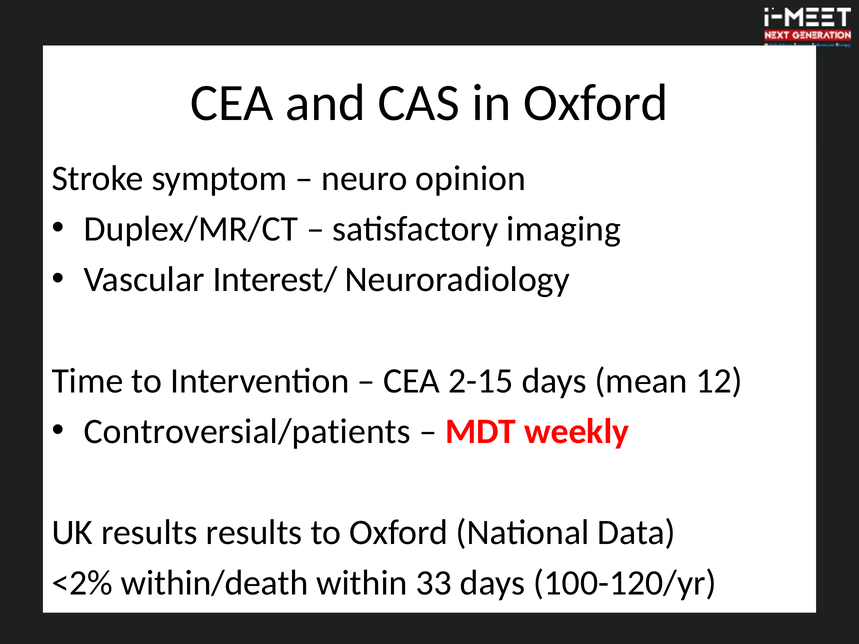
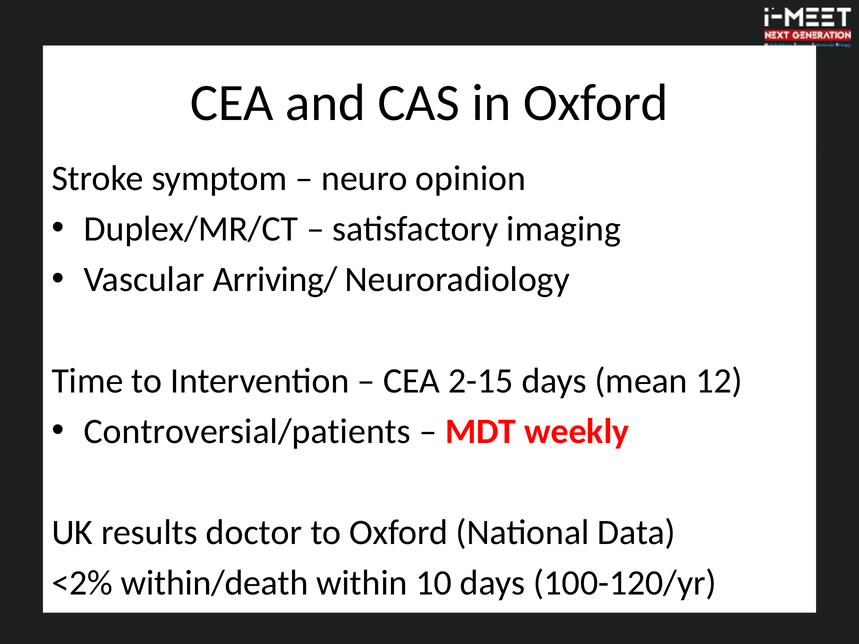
Interest/: Interest/ -> Arriving/ (275, 280)
results results: results -> doctor (254, 533)
33: 33 -> 10 (434, 583)
